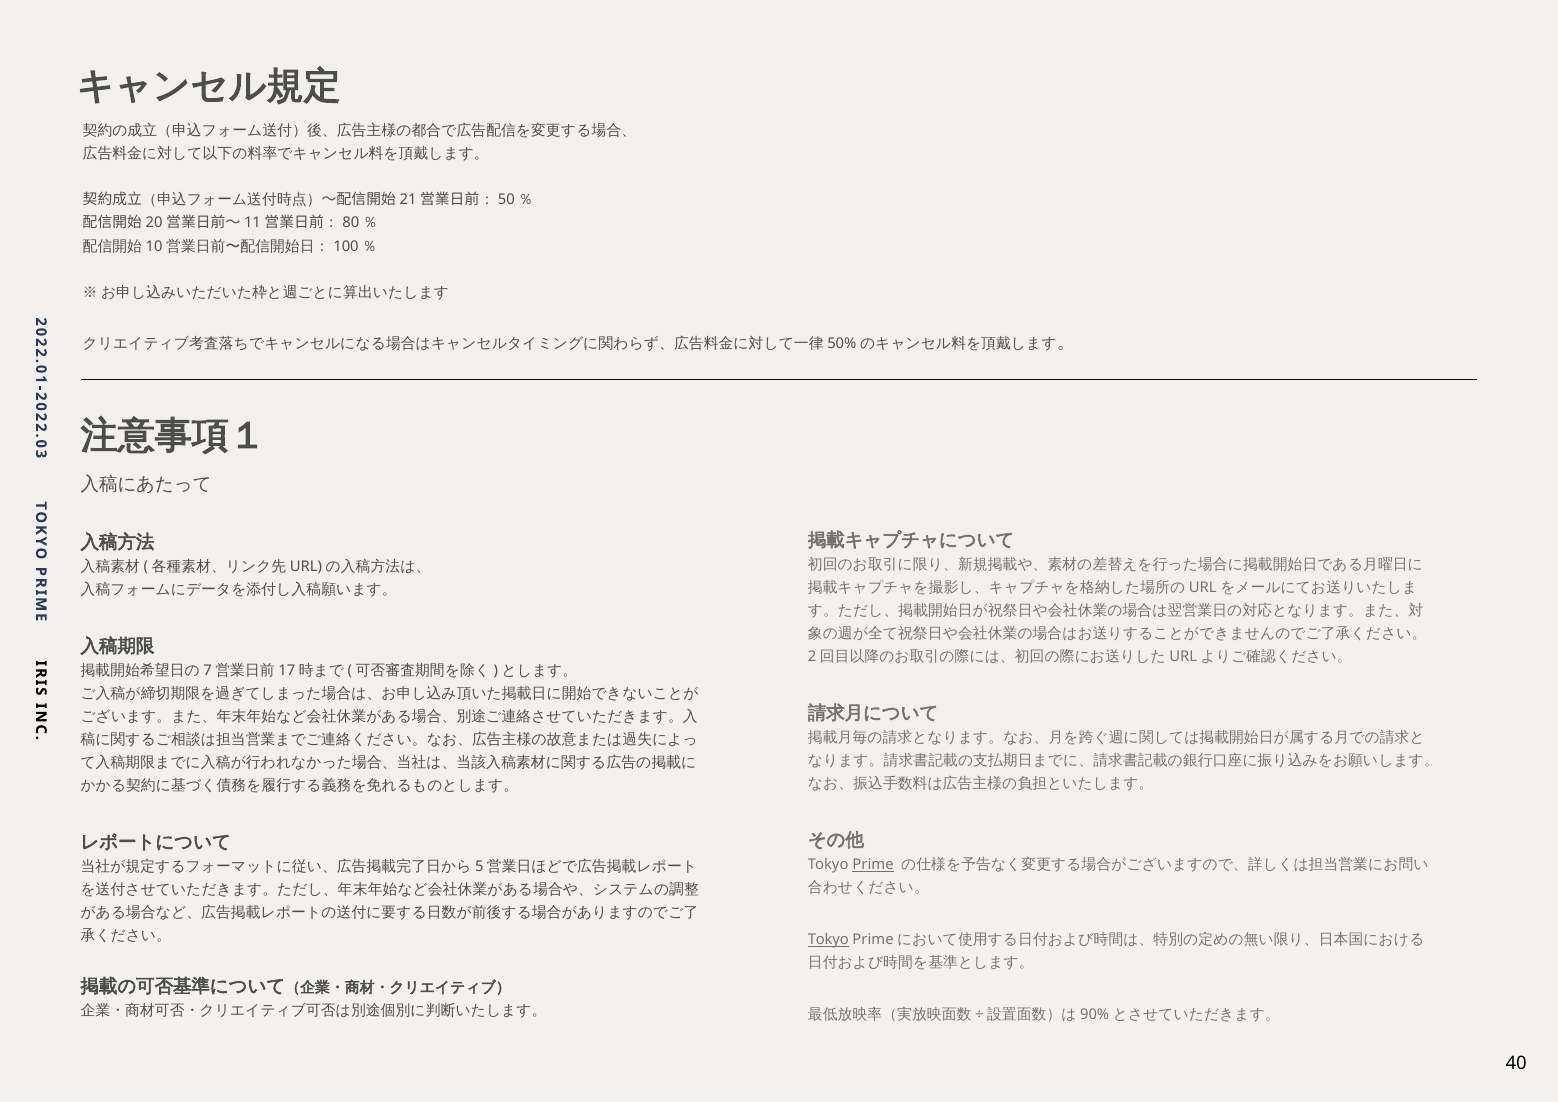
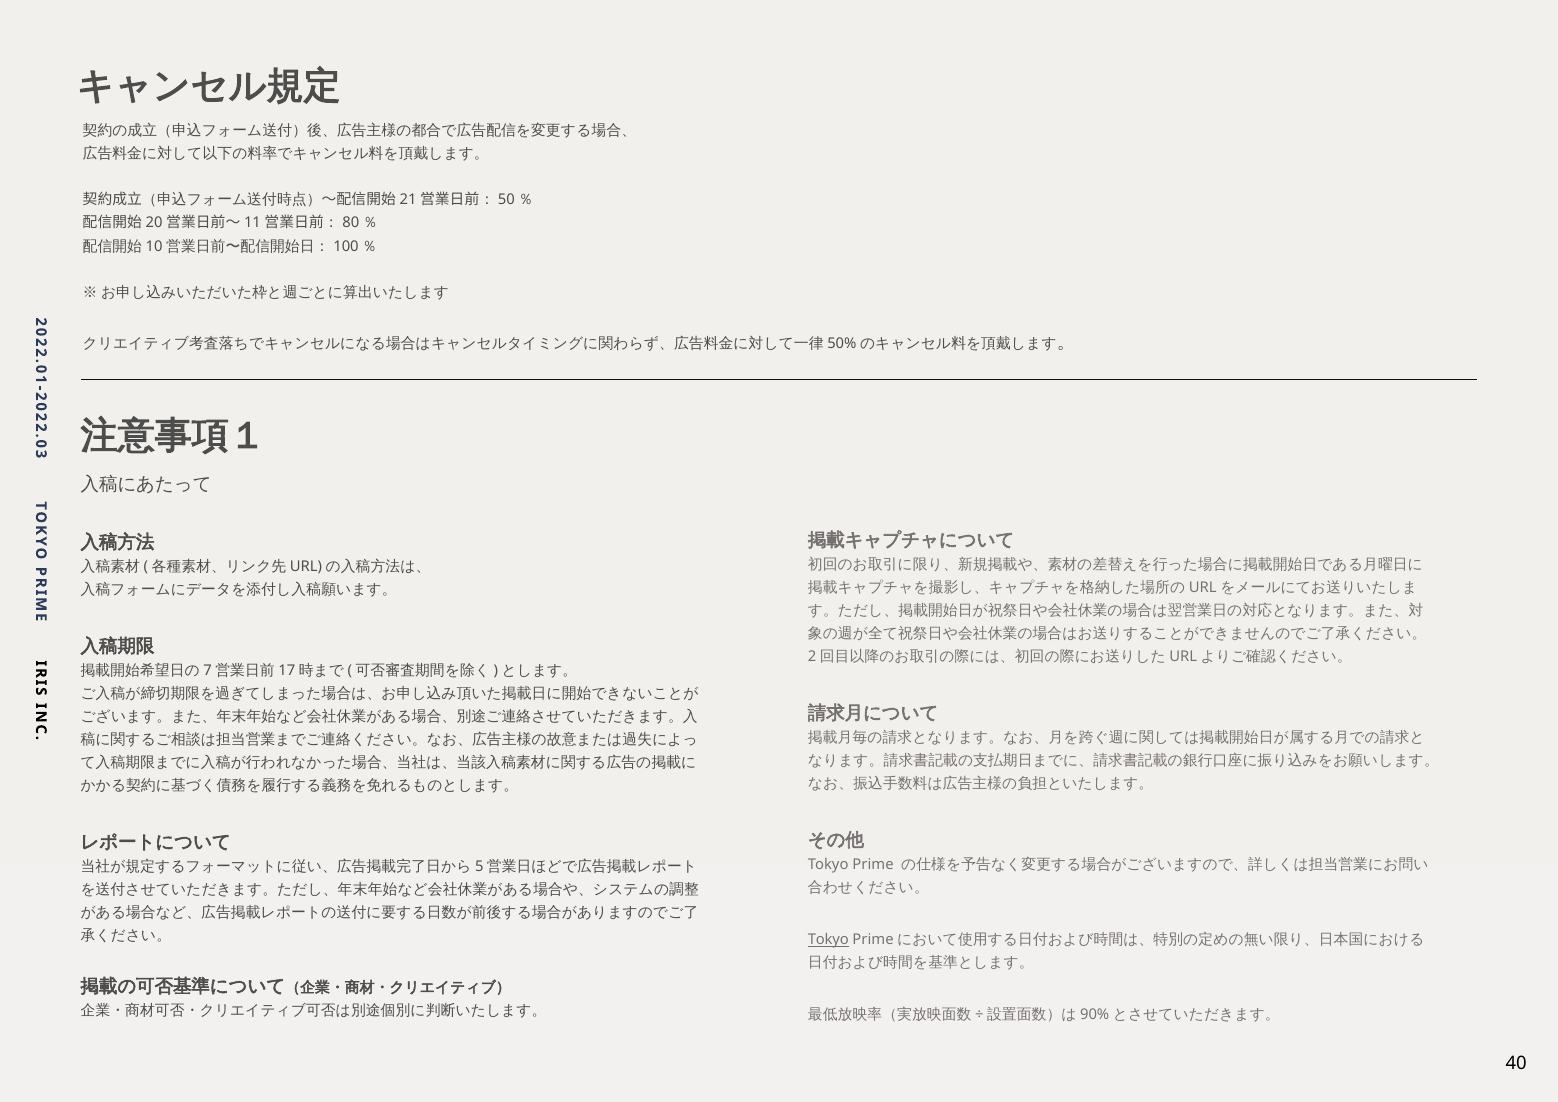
Prime underline: present -> none (873, 865)
